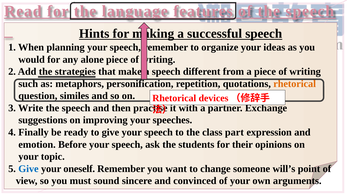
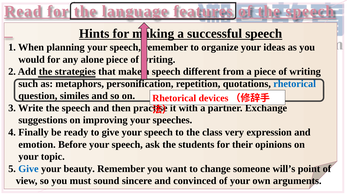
rhetorical colour: orange -> blue (295, 84)
part: part -> very (234, 132)
oneself: oneself -> beauty (79, 169)
